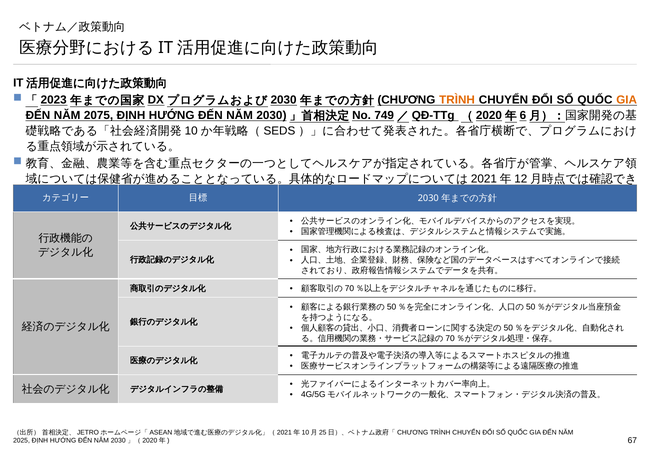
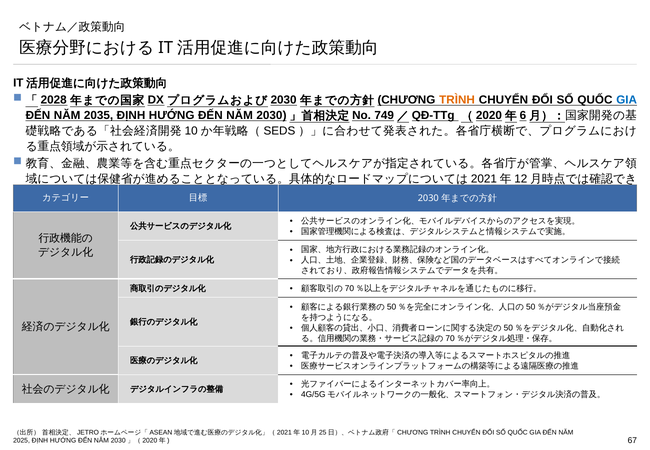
2023: 2023 -> 2028 (54, 100)
GIA colour: orange -> blue (627, 100)
2075: 2075 -> 2035 (99, 115)
